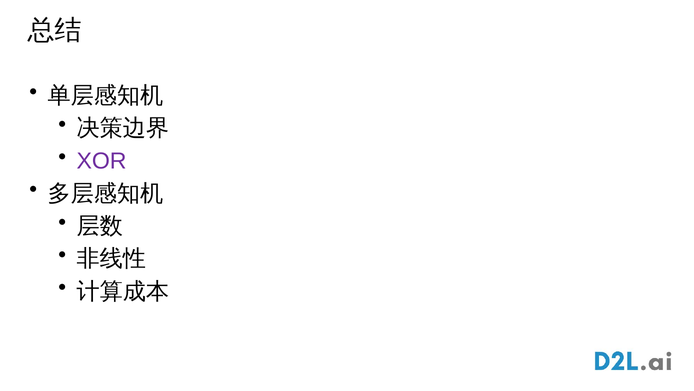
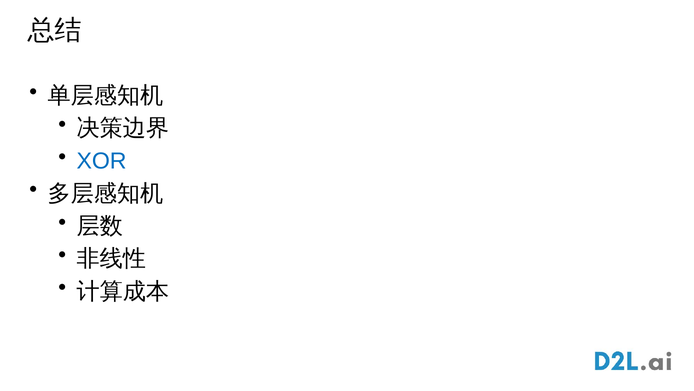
XOR colour: purple -> blue (102, 161)
